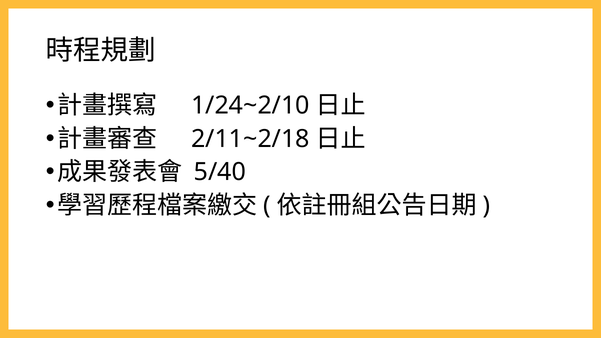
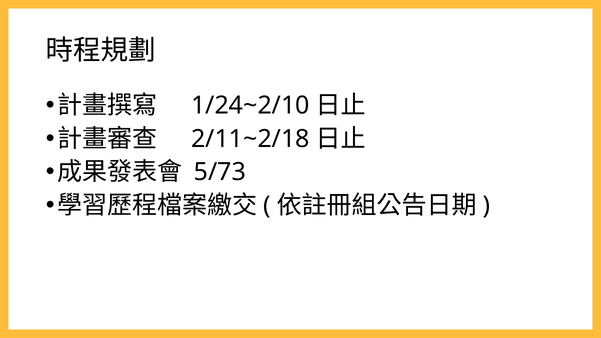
5/40: 5/40 -> 5/73 (220, 172)
